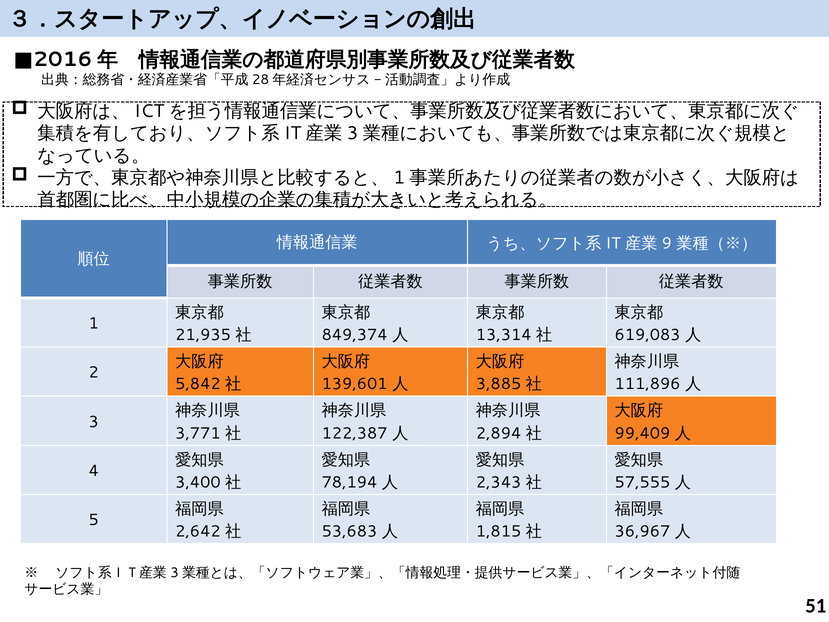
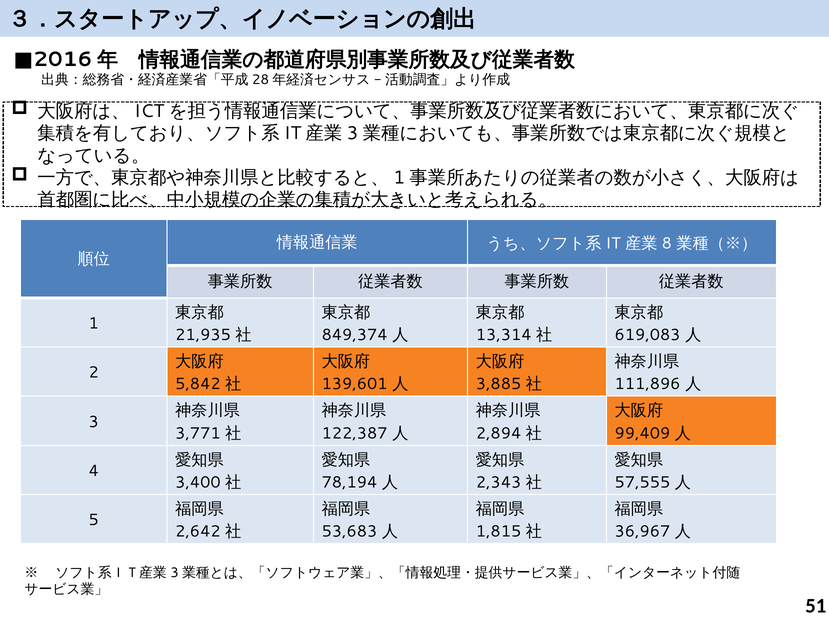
9: 9 -> 8 (667, 243)
